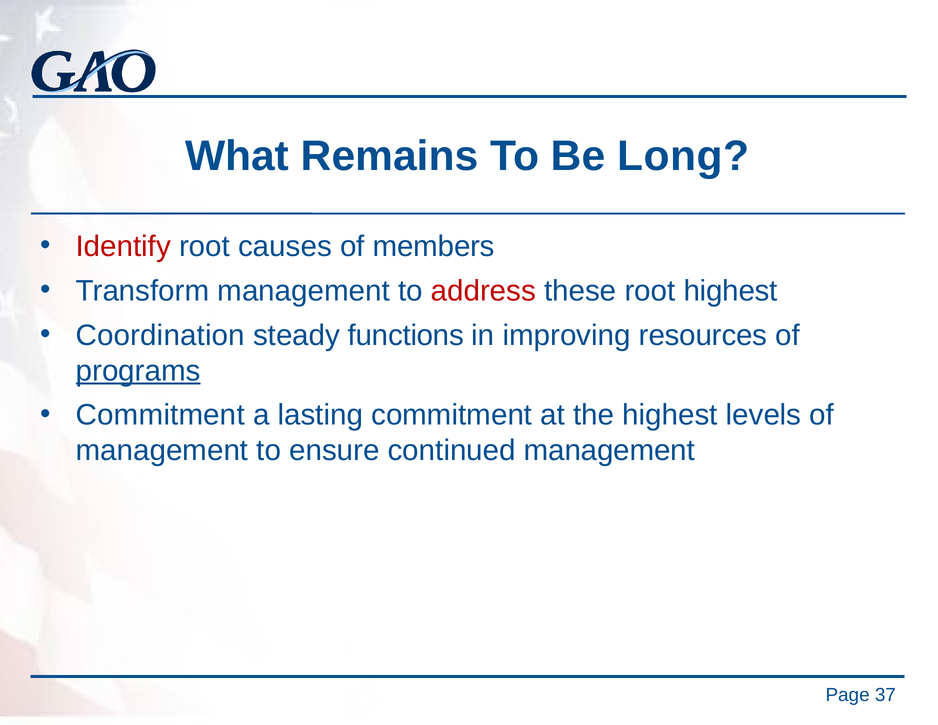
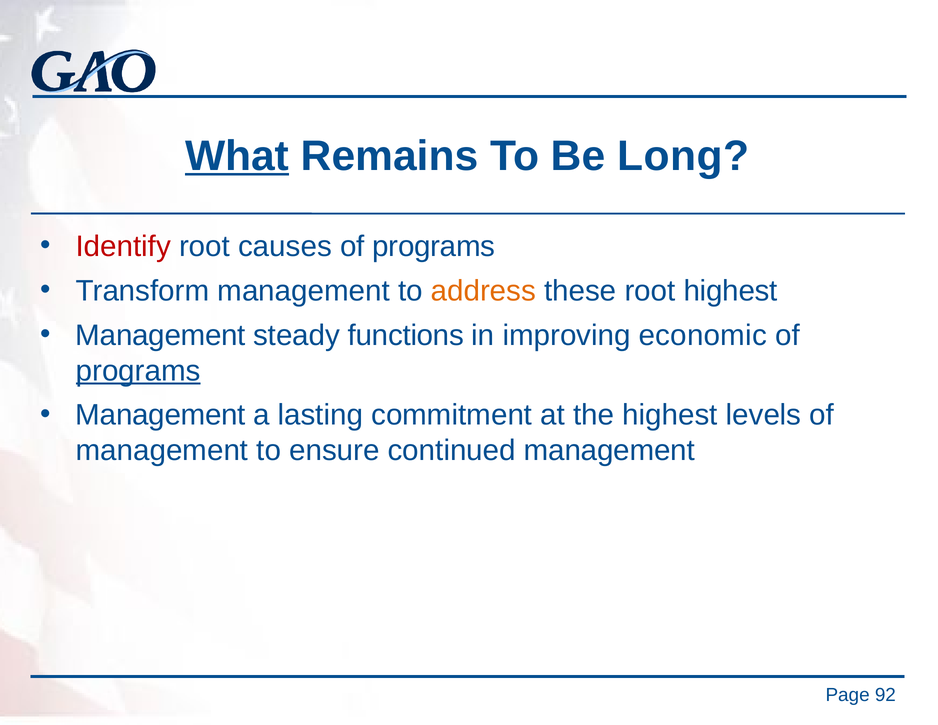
What underline: none -> present (237, 156)
causes of members: members -> programs (434, 246)
address colour: red -> orange (483, 291)
Coordination: Coordination -> Management (161, 335)
resources: resources -> economic (703, 335)
Commitment: Commitment -> Management (161, 415)
37: 37 -> 92 (885, 695)
